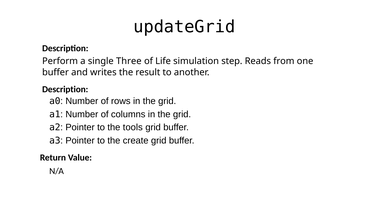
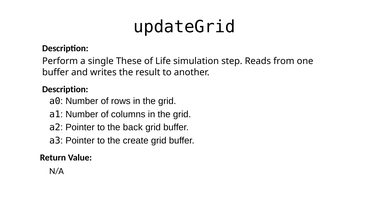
Three: Three -> These (129, 61)
tools: tools -> back (133, 127)
